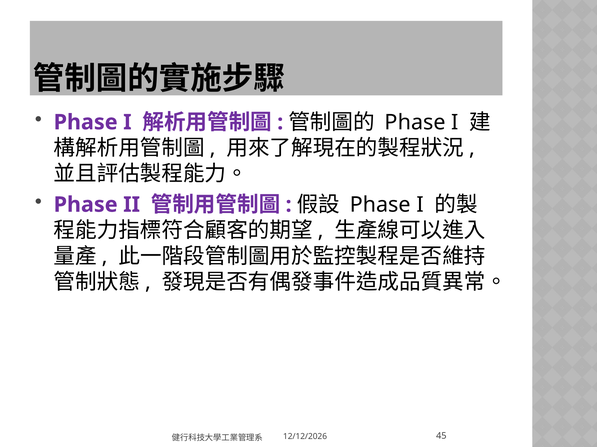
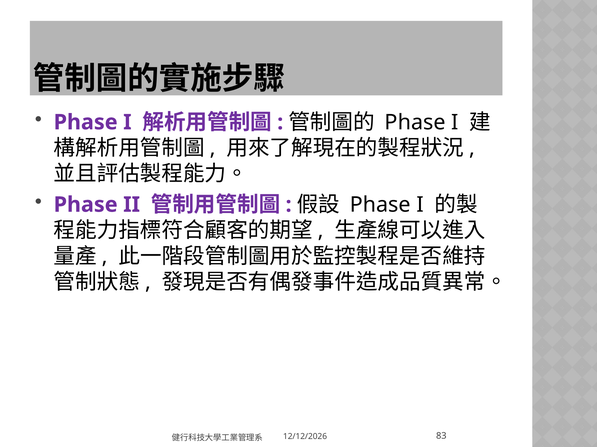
45: 45 -> 83 (441, 437)
